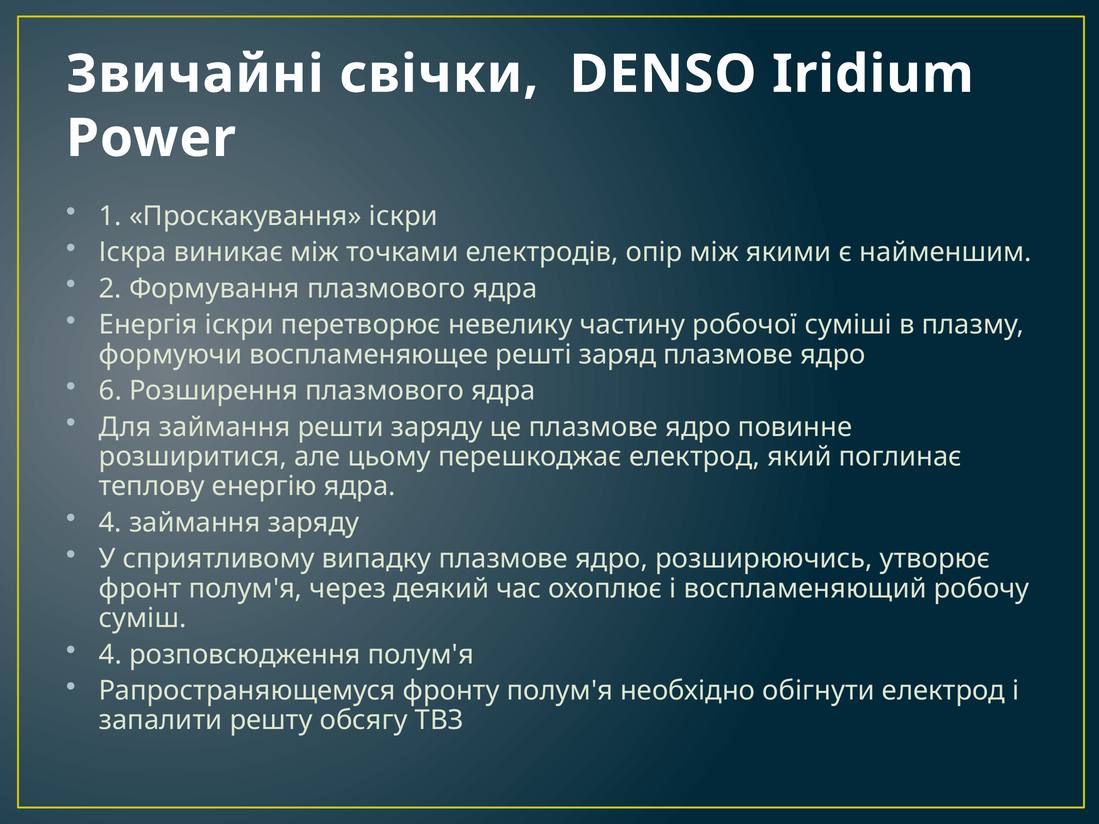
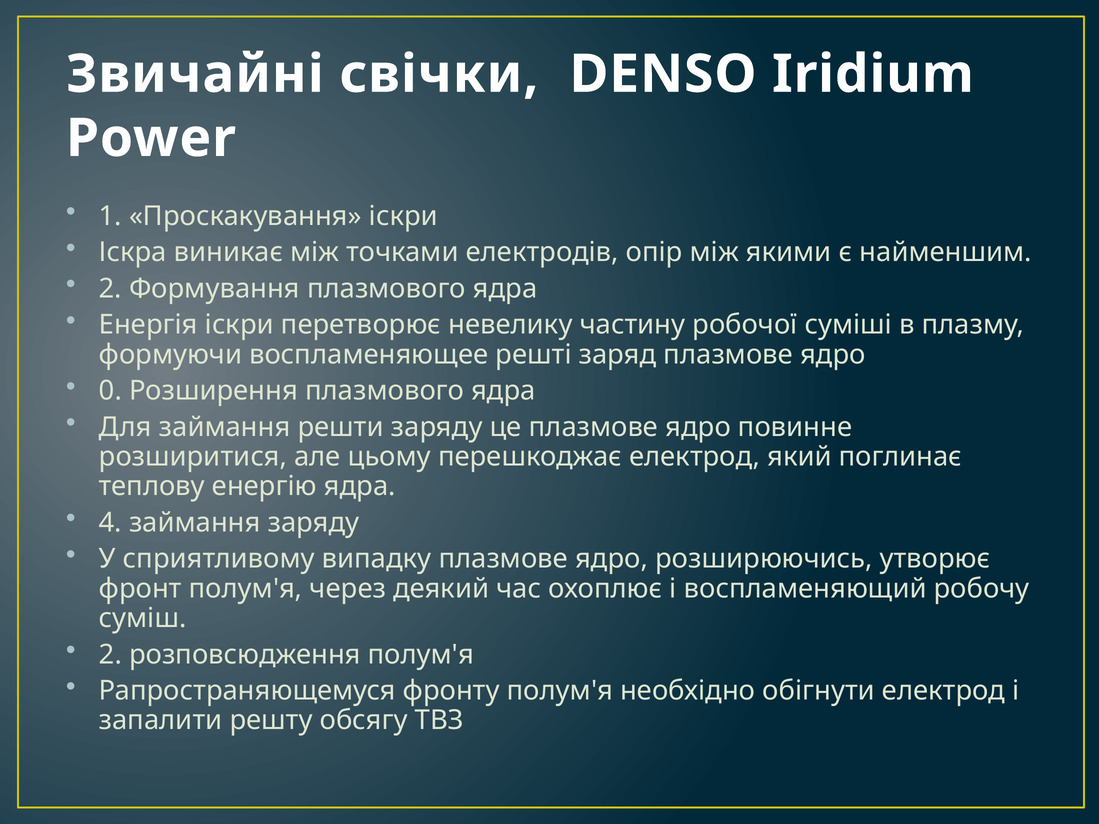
6: 6 -> 0 (110, 391)
4: 4 -> 2 (110, 655)
